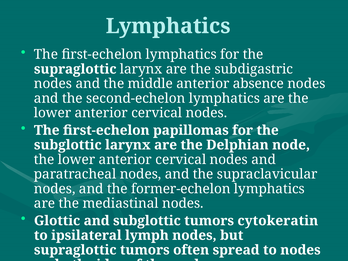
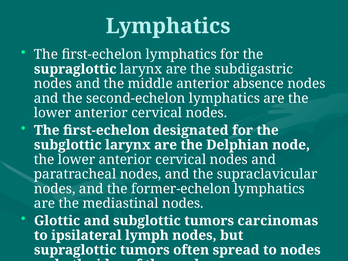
papillomas: papillomas -> designated (191, 130)
cytokeratin: cytokeratin -> carcinomas (278, 221)
